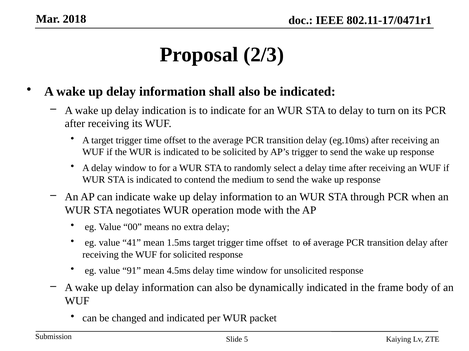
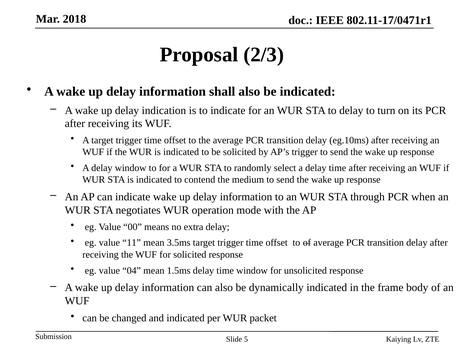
41: 41 -> 11 (132, 243)
1.5ms: 1.5ms -> 3.5ms (179, 243)
91: 91 -> 04 (132, 271)
4.5ms: 4.5ms -> 1.5ms (179, 271)
